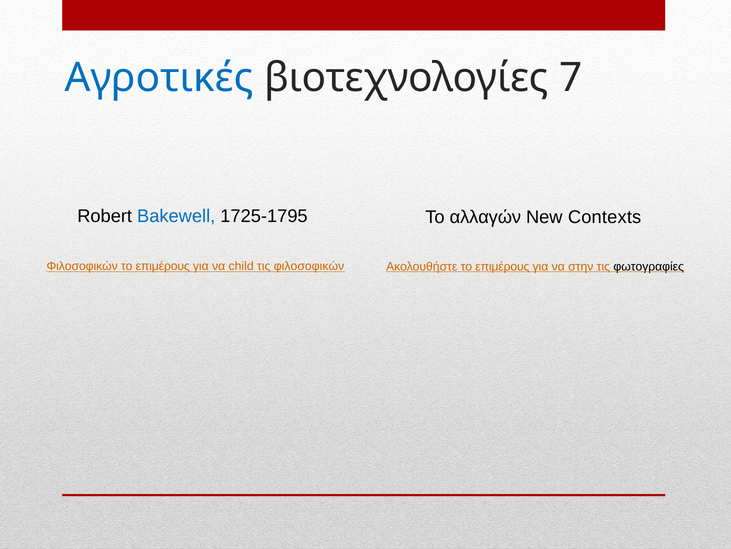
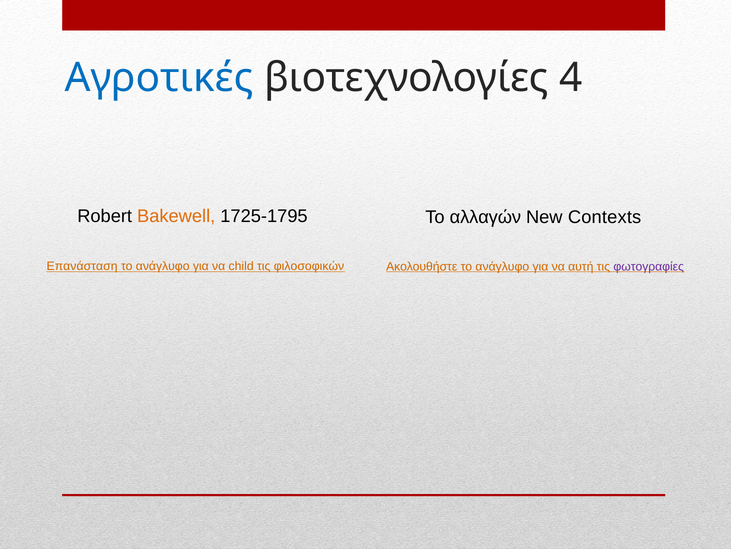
7: 7 -> 4 (571, 78)
Bakewell colour: blue -> orange (176, 216)
Φιλοσοφικών: Φιλοσοφικών -> Επανάσταση (82, 266)
επιμέρους: επιμέρους -> ανάγλυφο (163, 266)
Ακολουθήστε το επιμέρους: επιμέρους -> ανάγλυφο (502, 266)
στην: στην -> αυτή (581, 266)
φωτογραφίες colour: black -> purple (649, 266)
